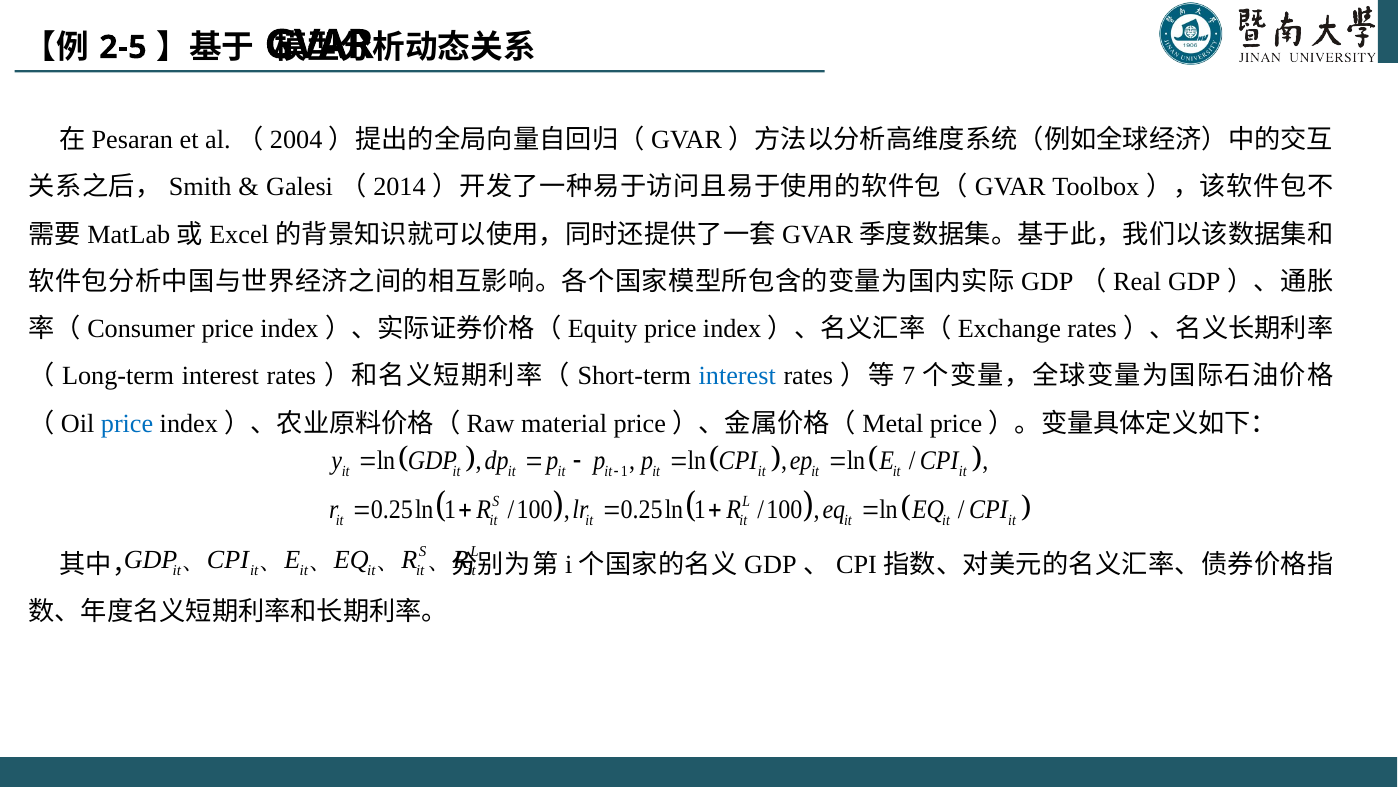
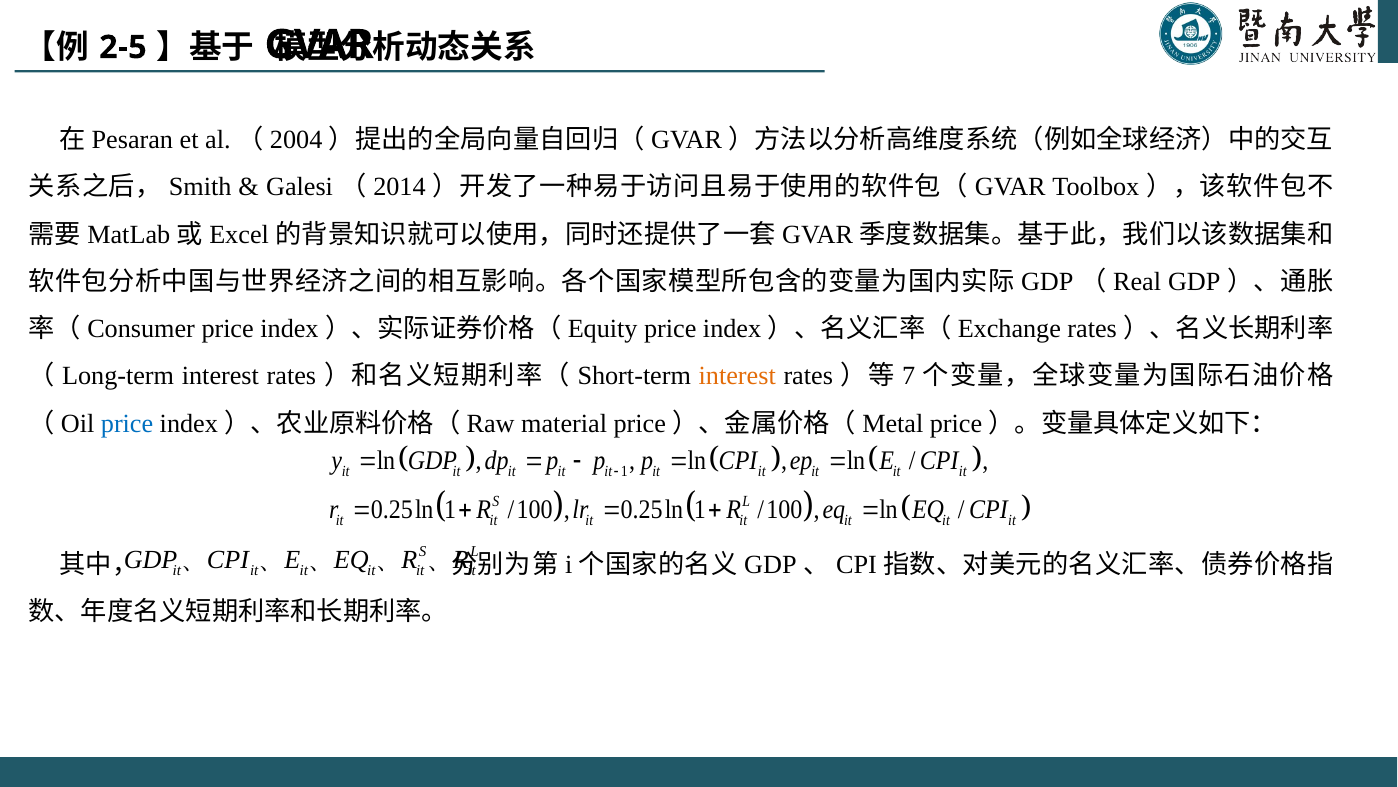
interest colour: blue -> orange (737, 376)
